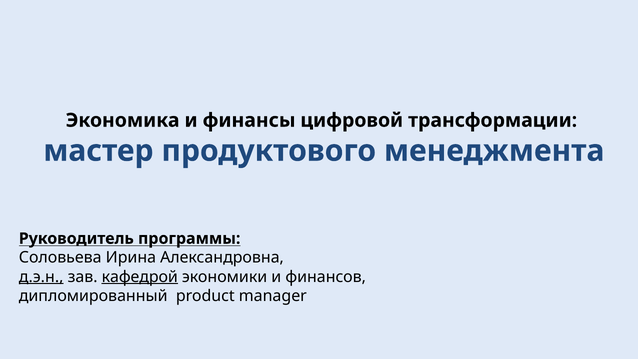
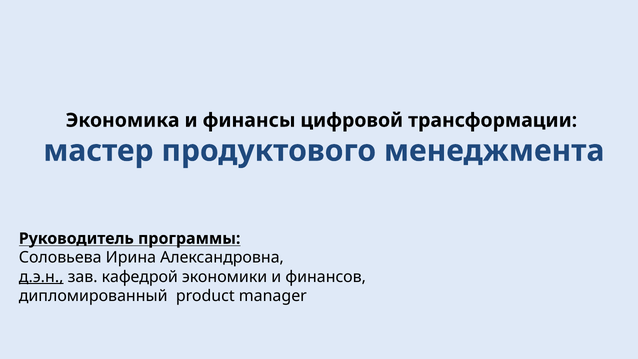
кафедрой underline: present -> none (140, 277)
